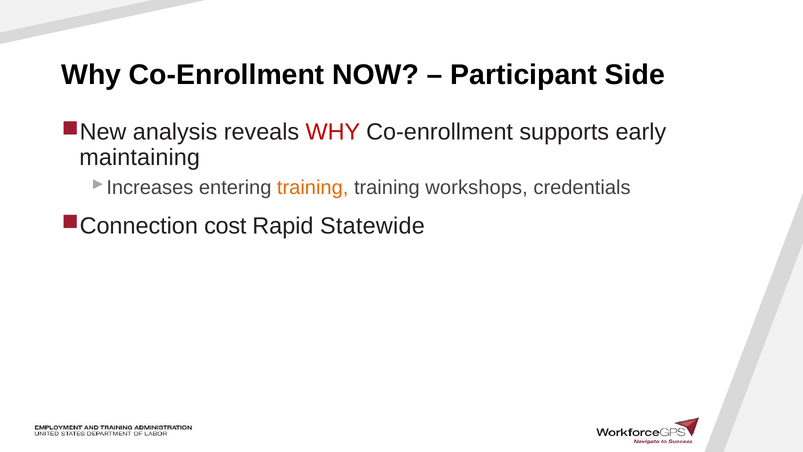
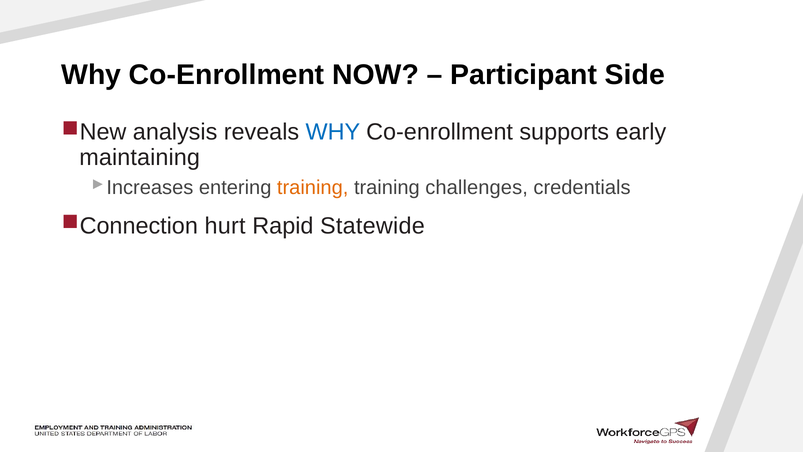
WHY colour: red -> blue (333, 132)
workshops: workshops -> challenges (477, 188)
cost: cost -> hurt (225, 226)
